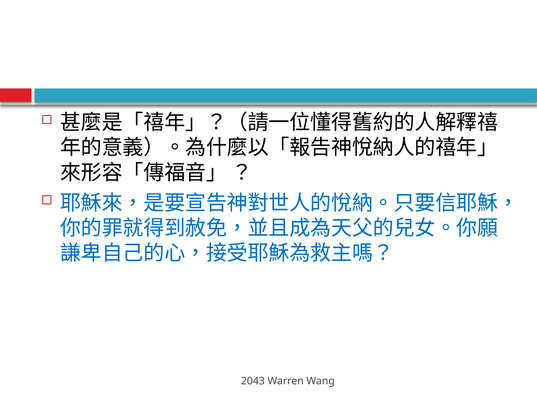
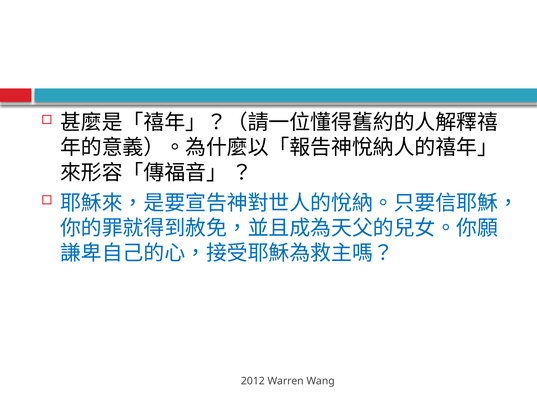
2043: 2043 -> 2012 (253, 381)
